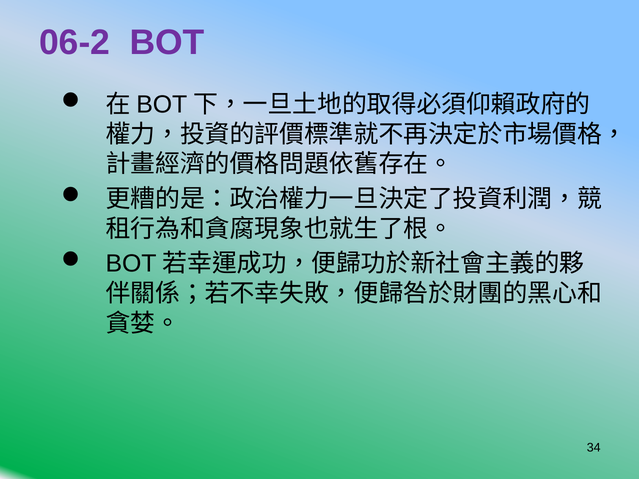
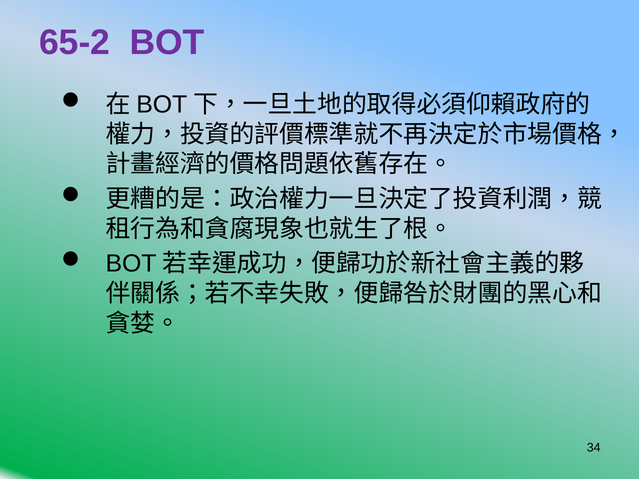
06-2: 06-2 -> 65-2 (75, 42)
